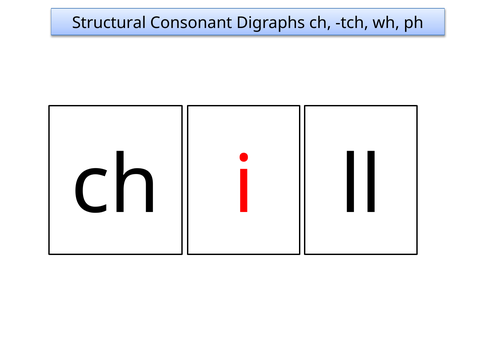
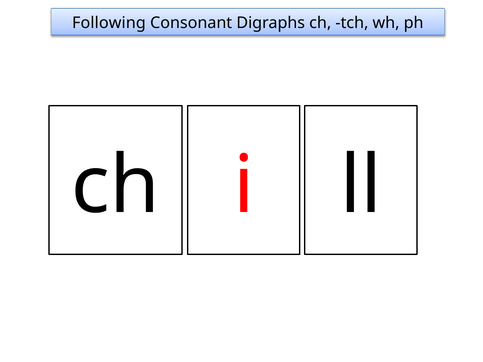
Structural: Structural -> Following (109, 23)
